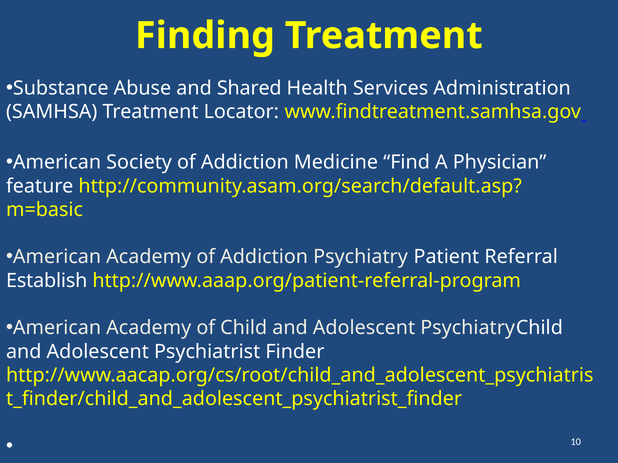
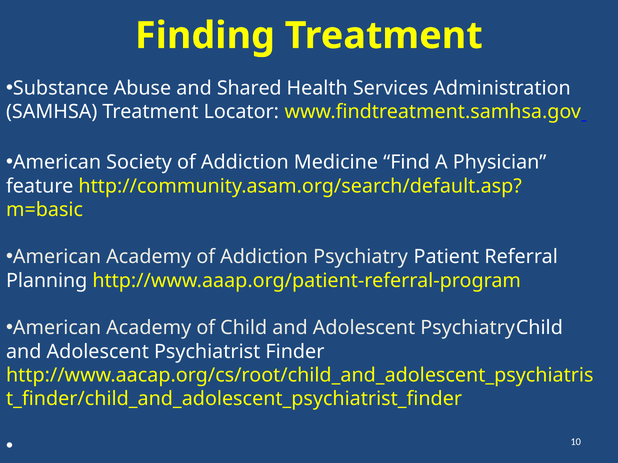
Establish: Establish -> Planning (47, 281)
